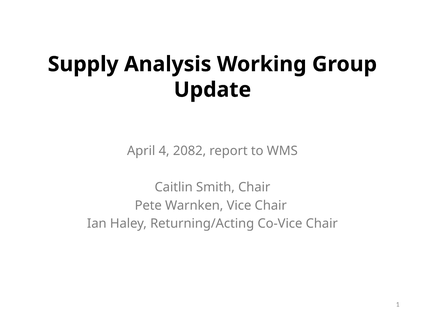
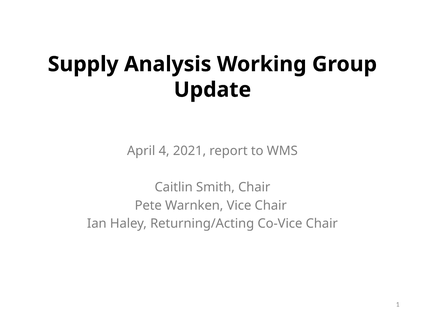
2082: 2082 -> 2021 (189, 151)
